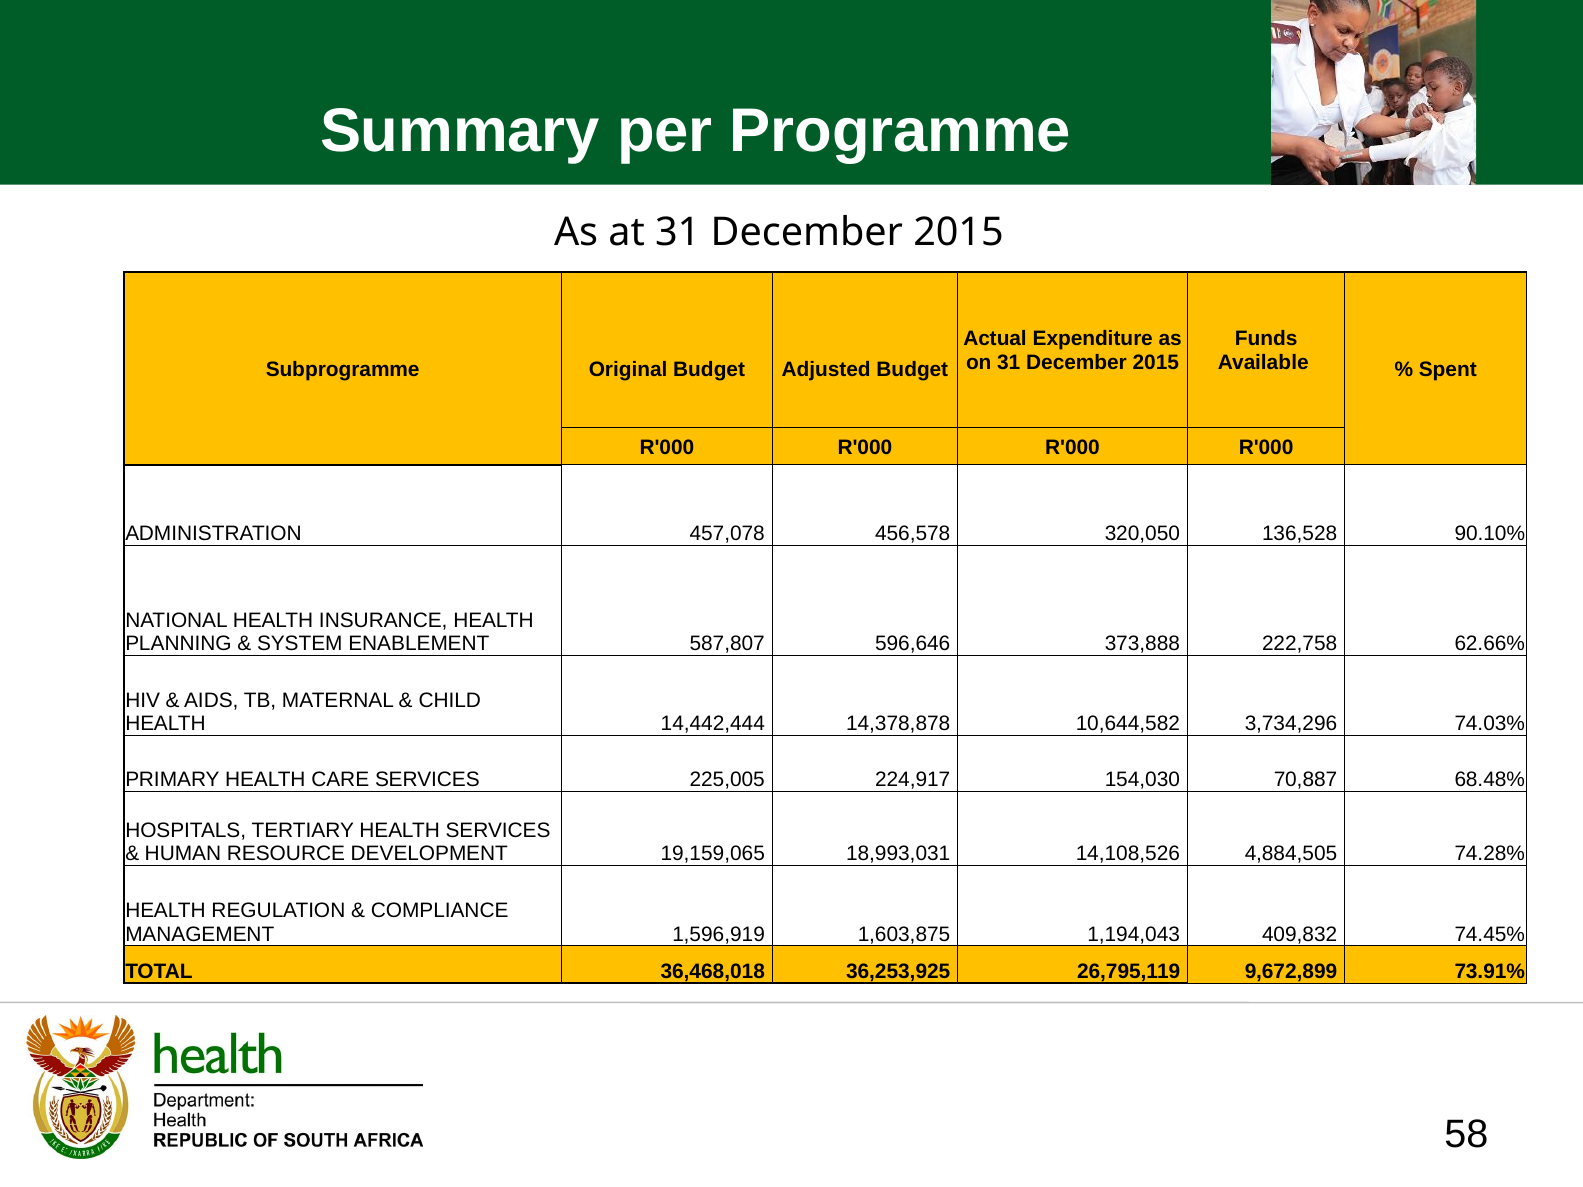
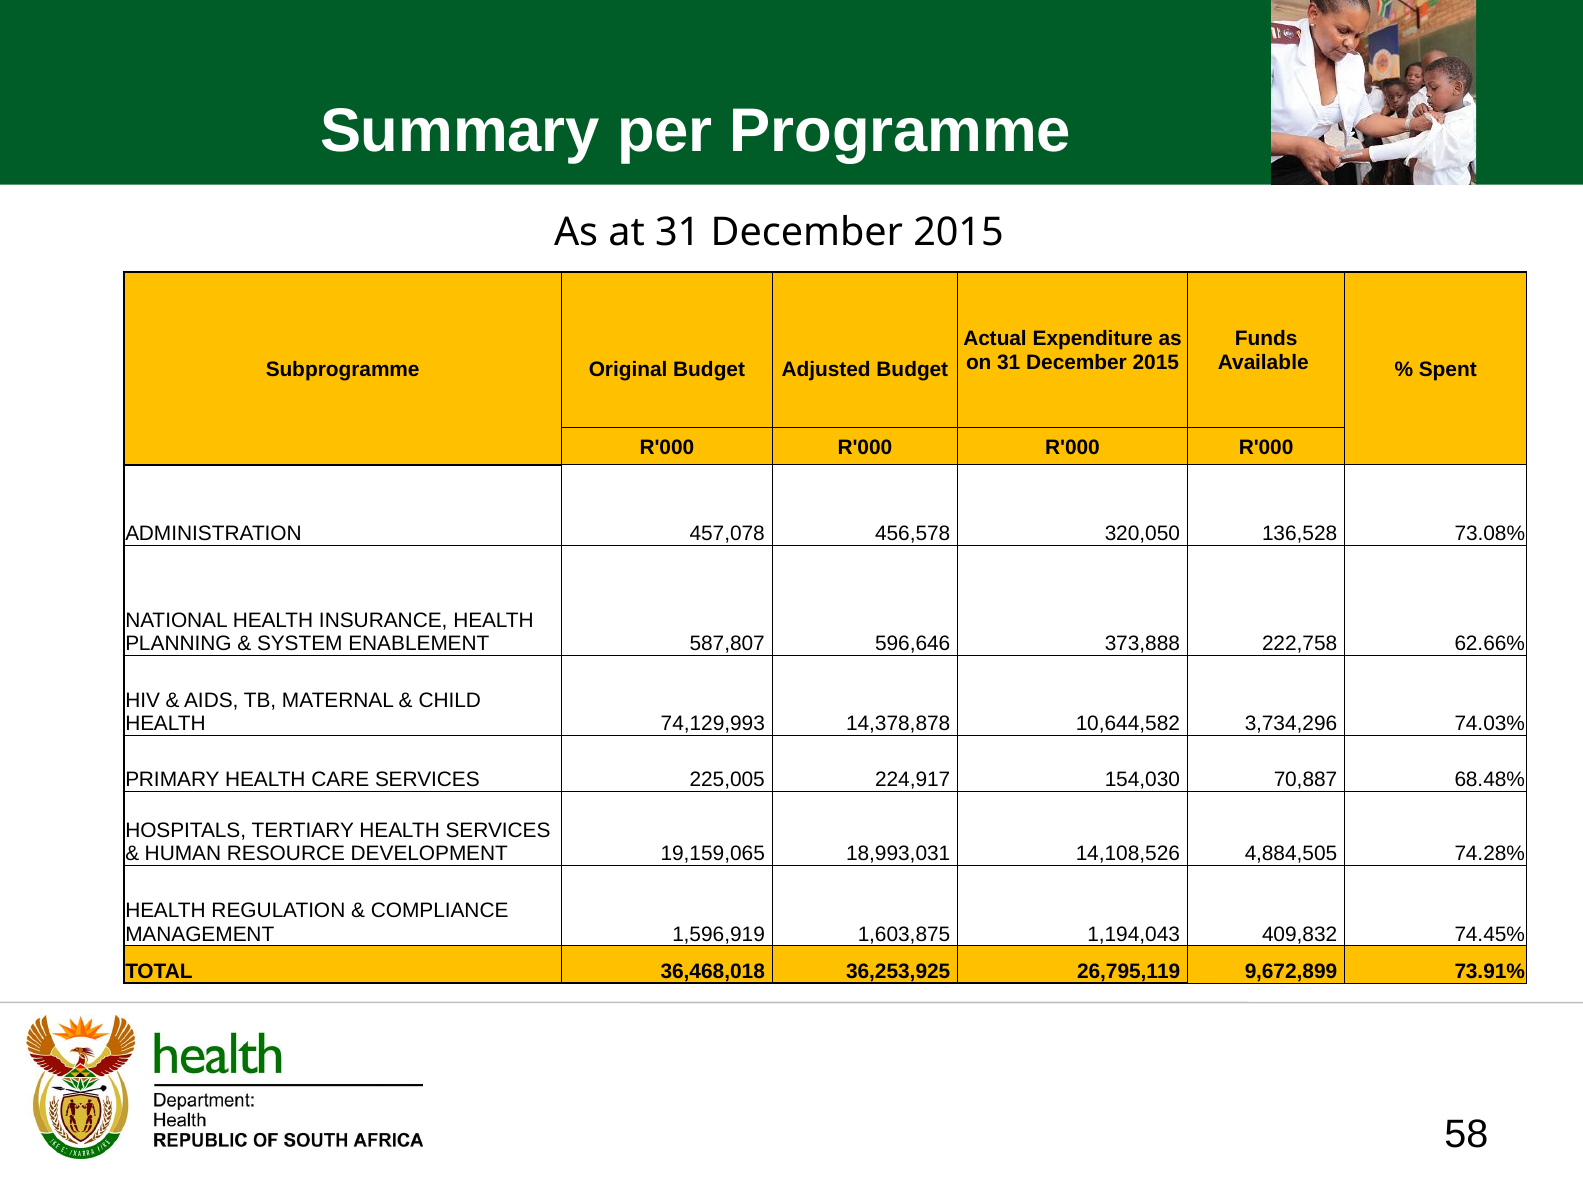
90.10%: 90.10% -> 73.08% (1490, 534)
14,442,444: 14,442,444 -> 74,129,993 (713, 724)
